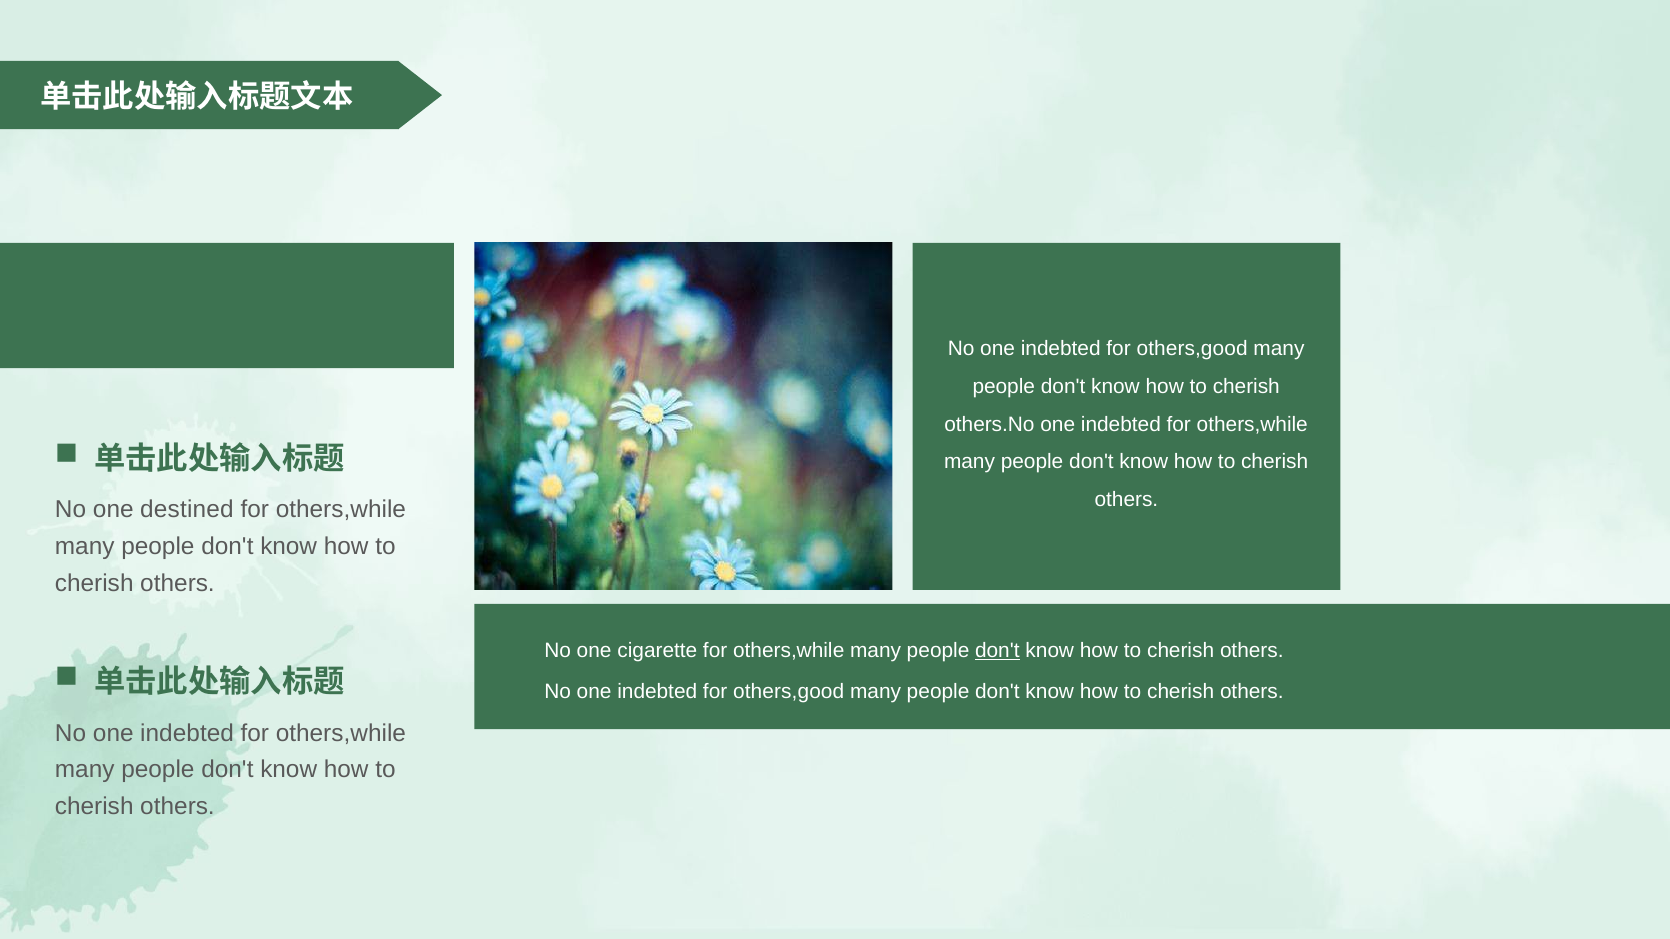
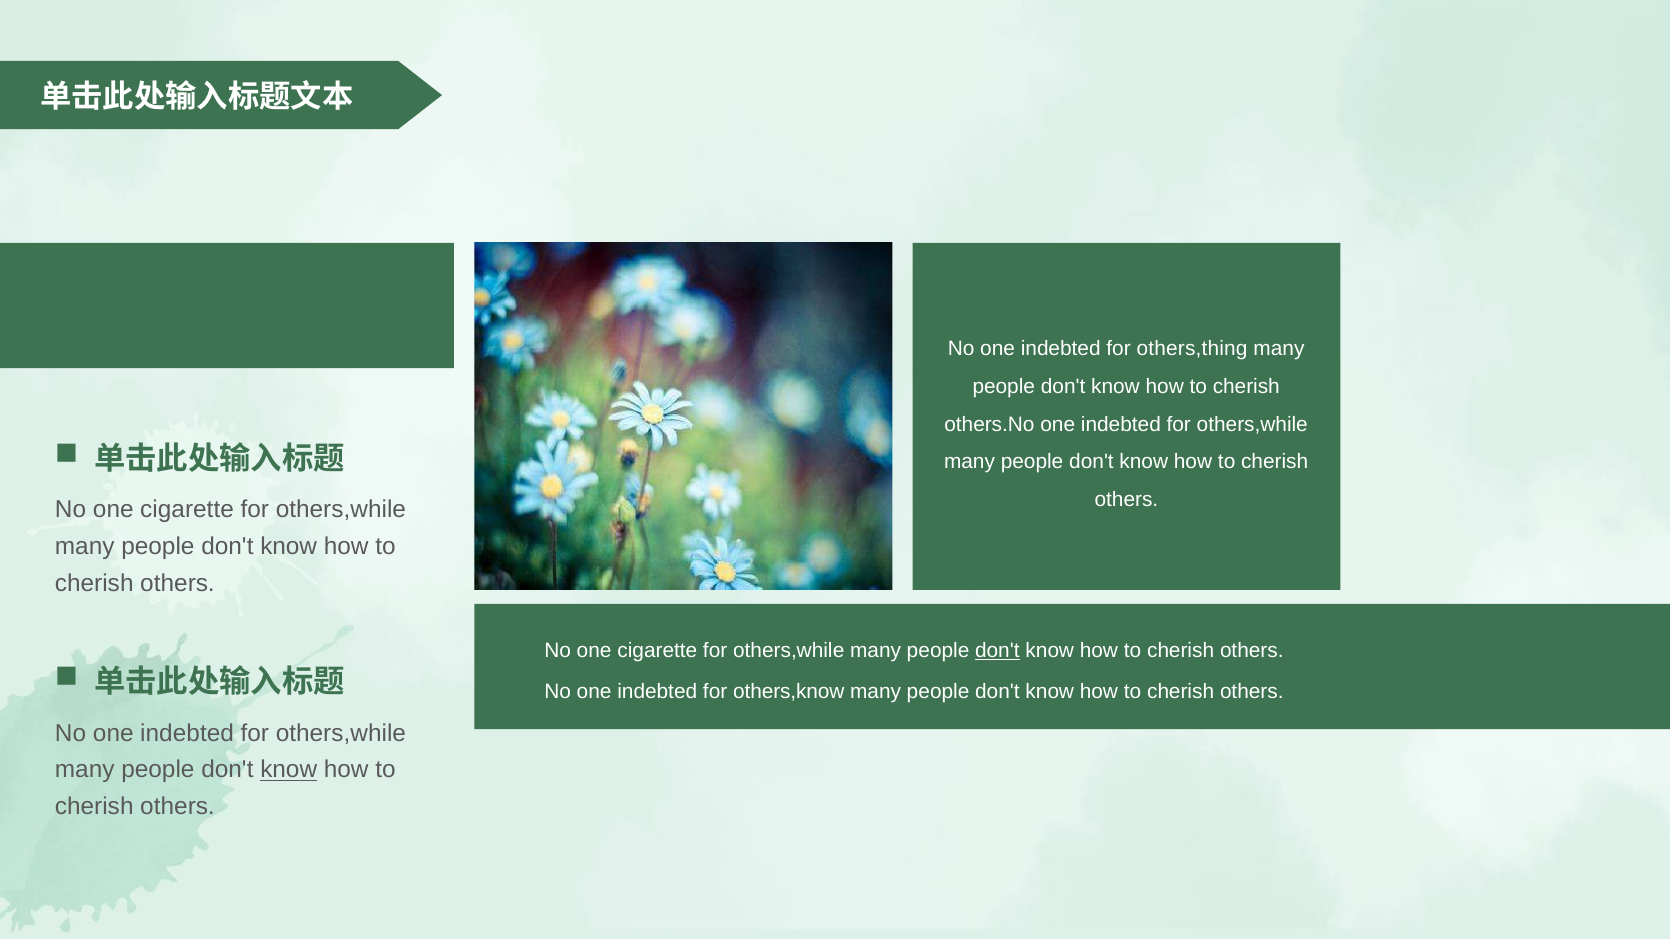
others,good: others,good -> others,thing (1192, 349)
destined: destined -> cigarette (187, 510)
others,good: others,good -> others,know (789, 692)
know underline: none -> present (289, 770)
